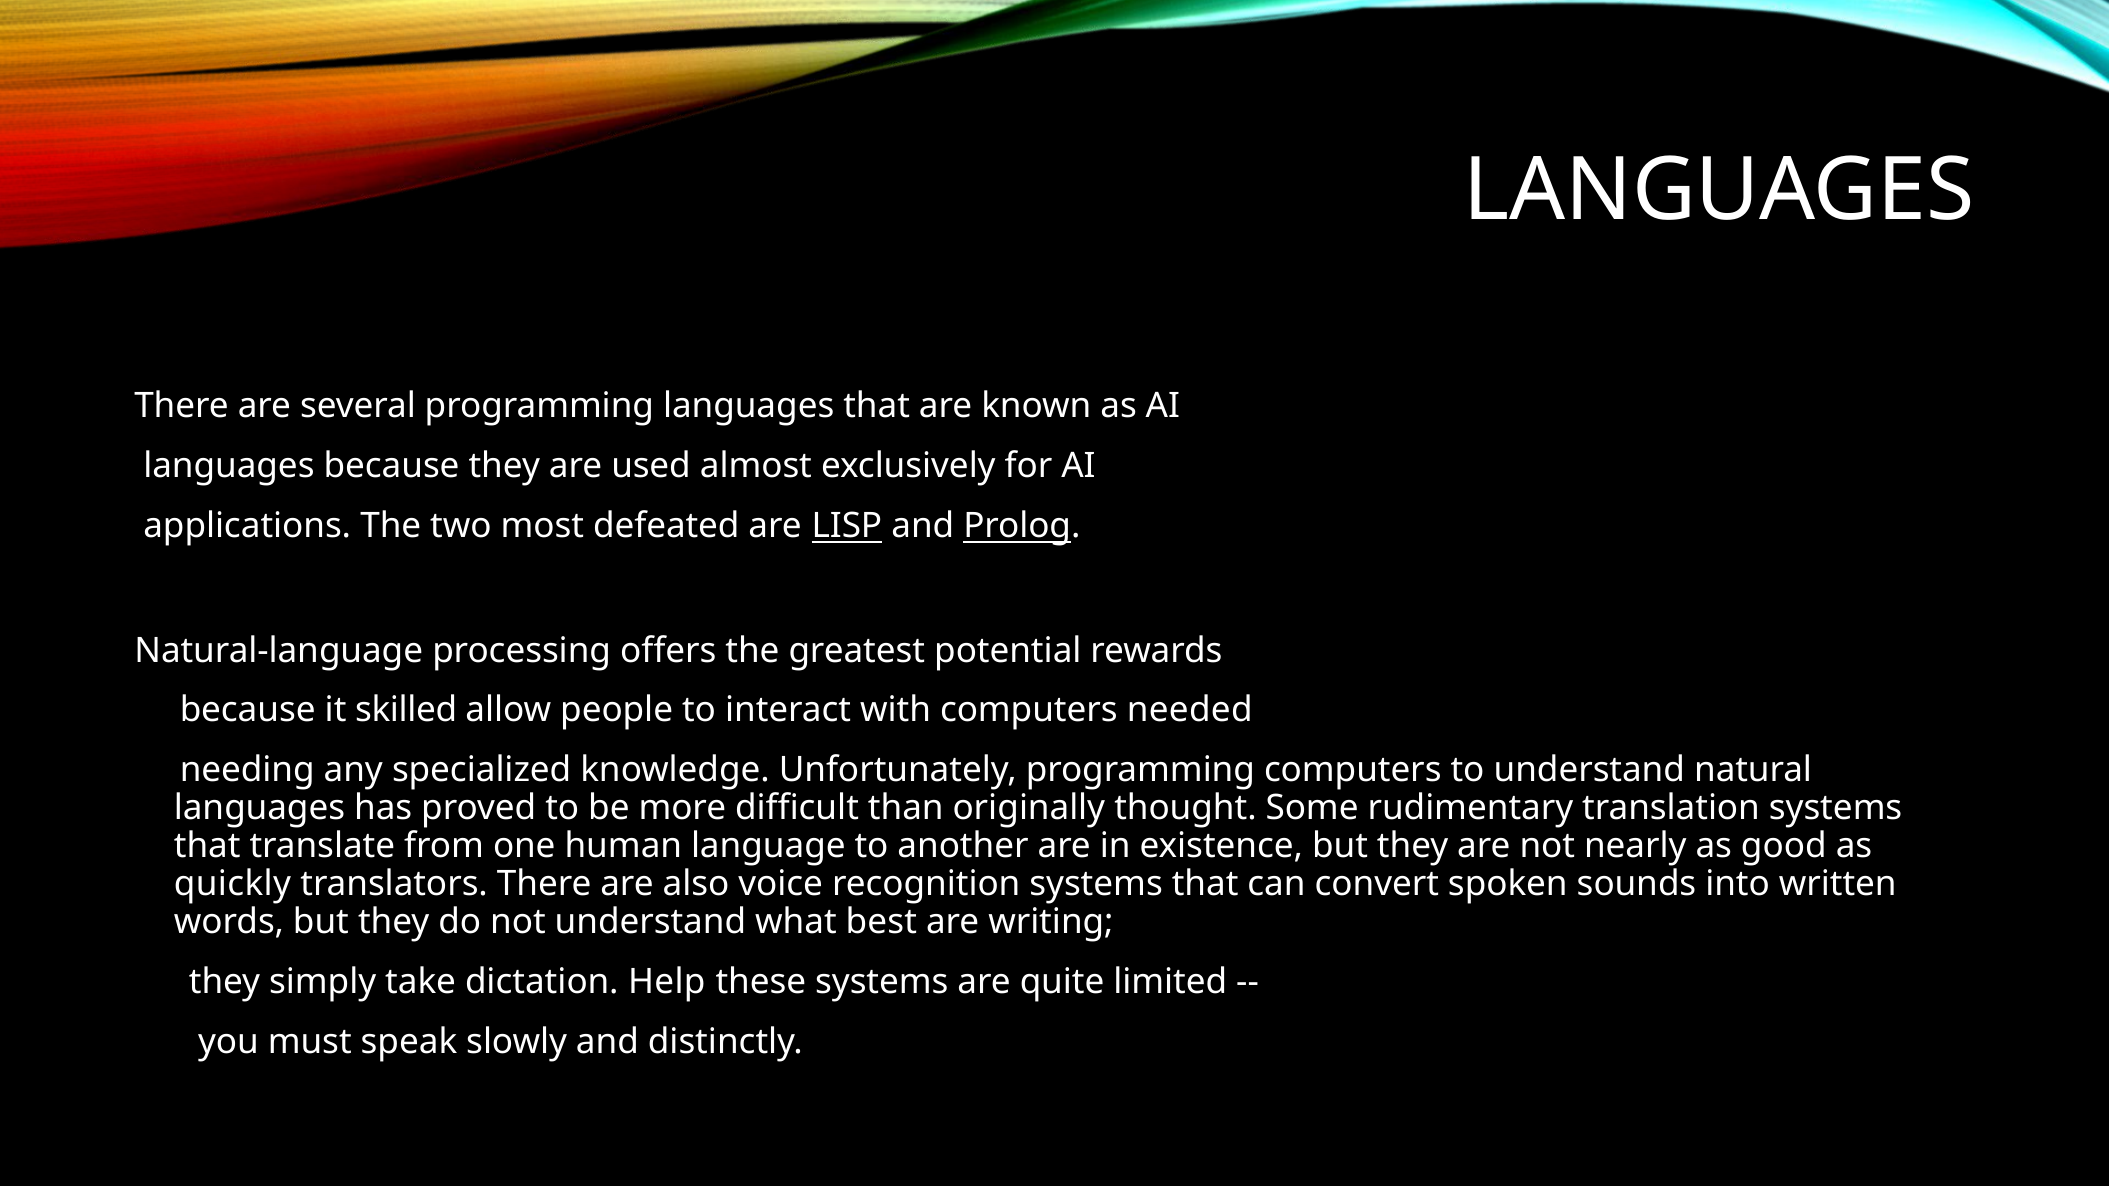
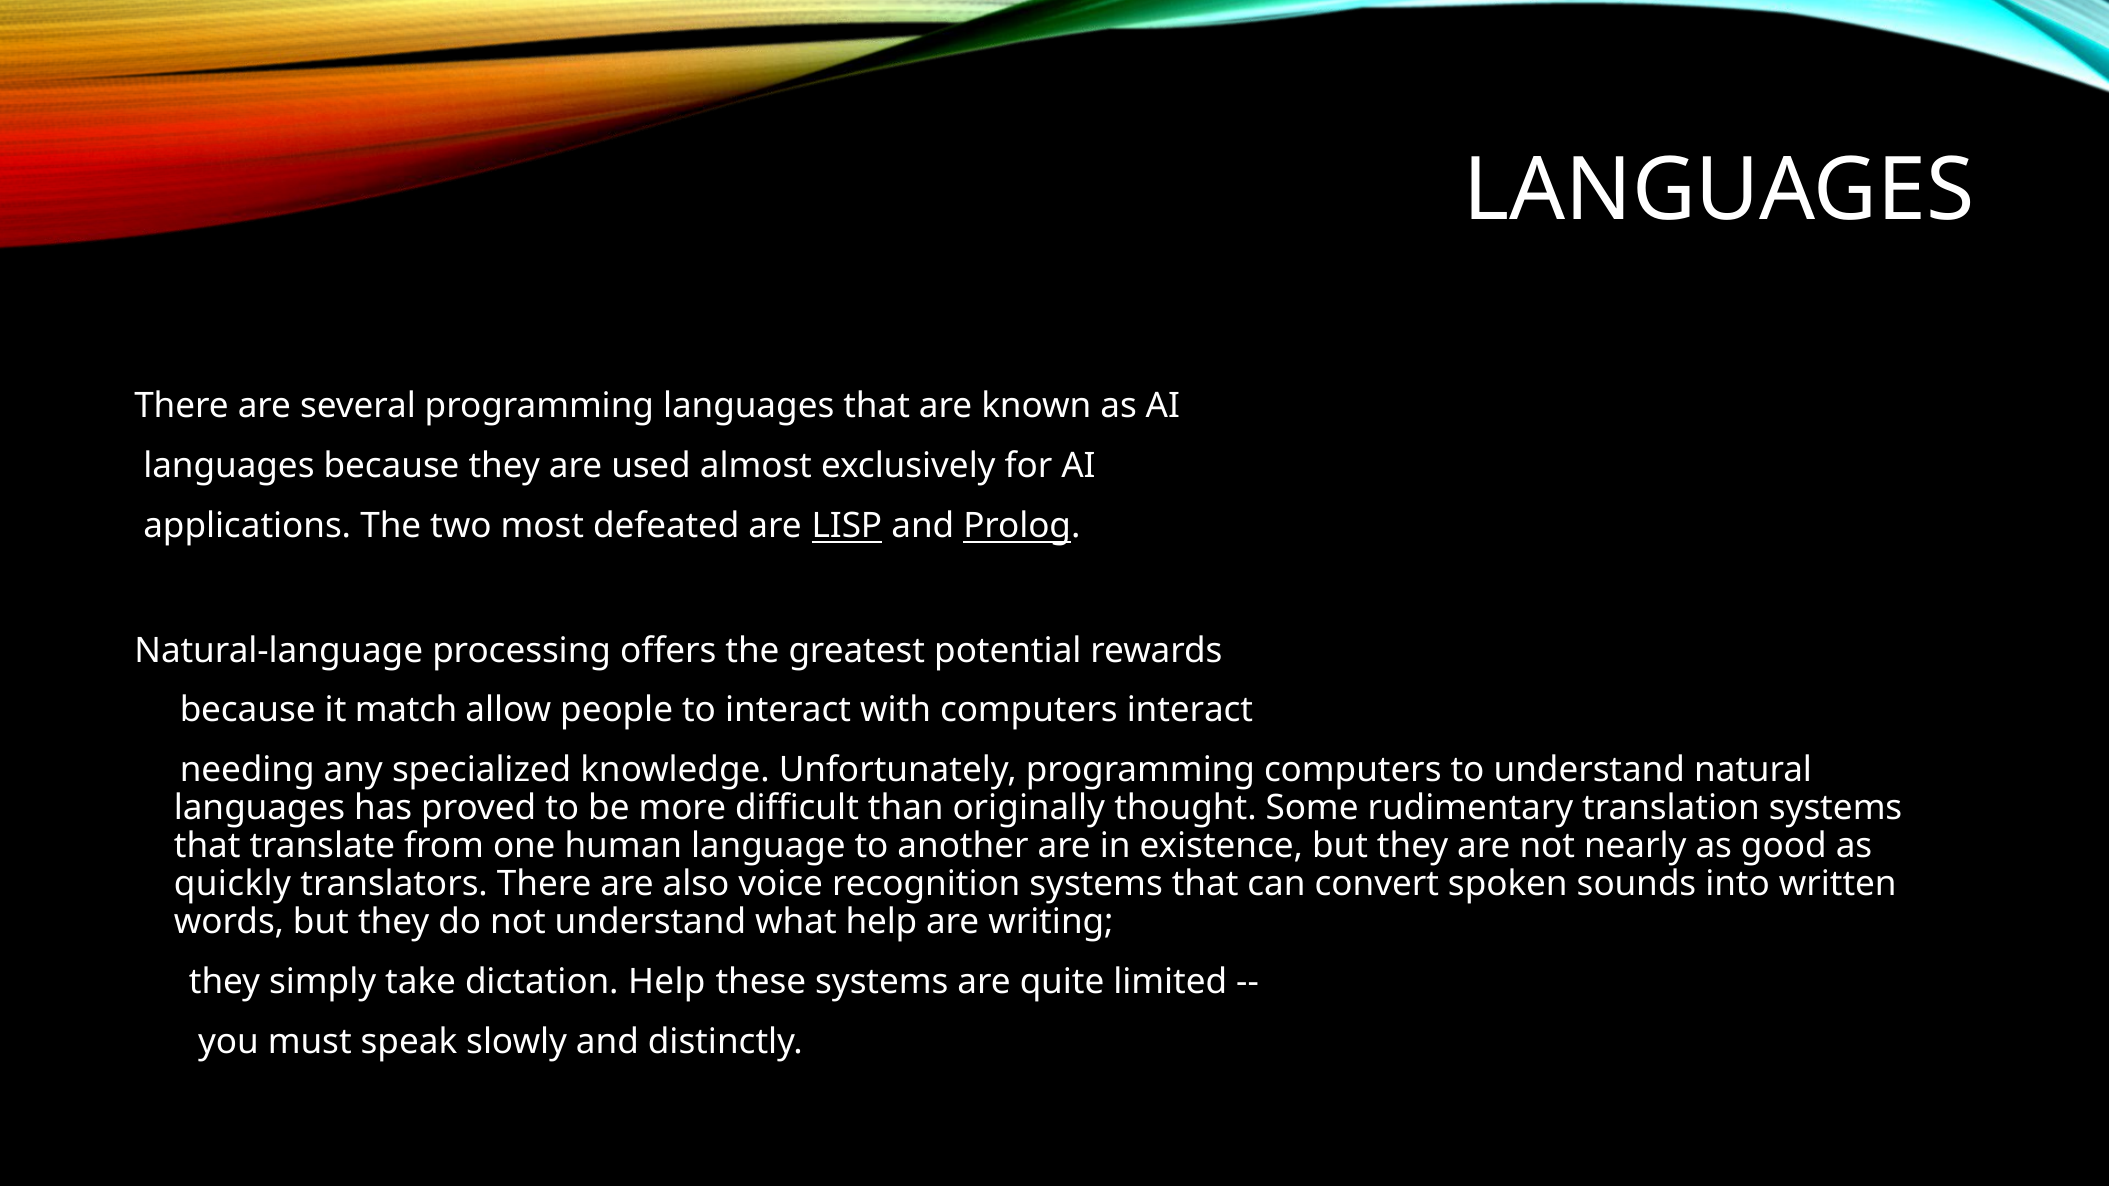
skilled: skilled -> match (406, 711)
computers needed: needed -> interact (1190, 711)
what best: best -> help (882, 922)
